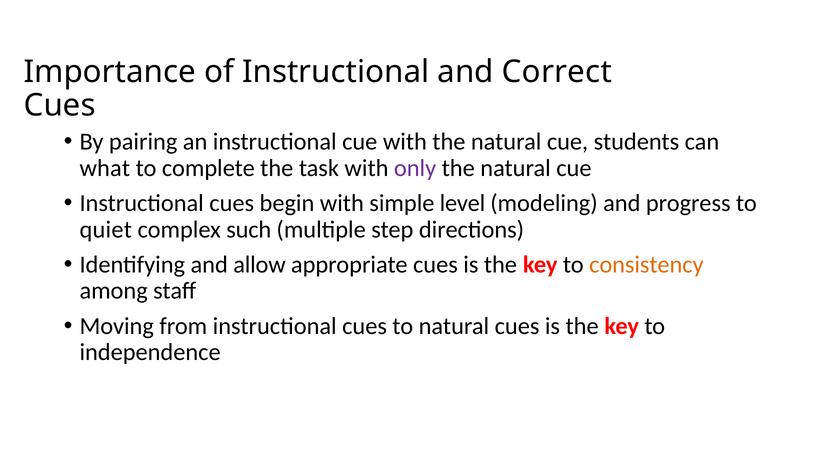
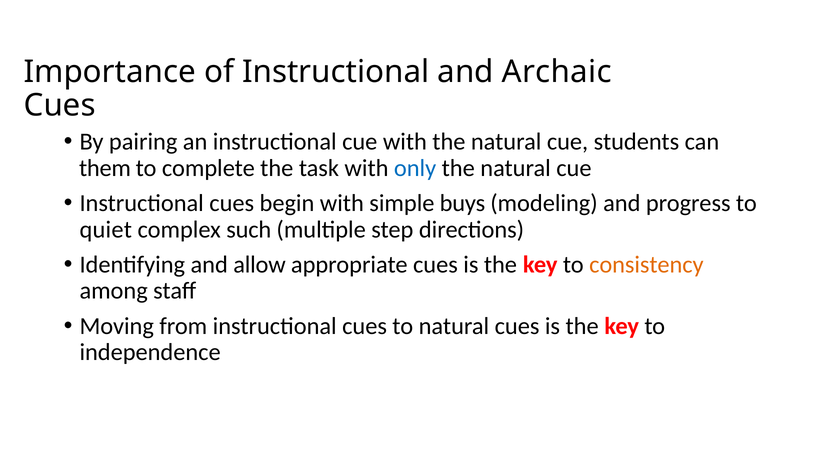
Correct: Correct -> Archaic (557, 72)
what: what -> them (105, 168)
only colour: purple -> blue (415, 168)
level: level -> buys (462, 203)
